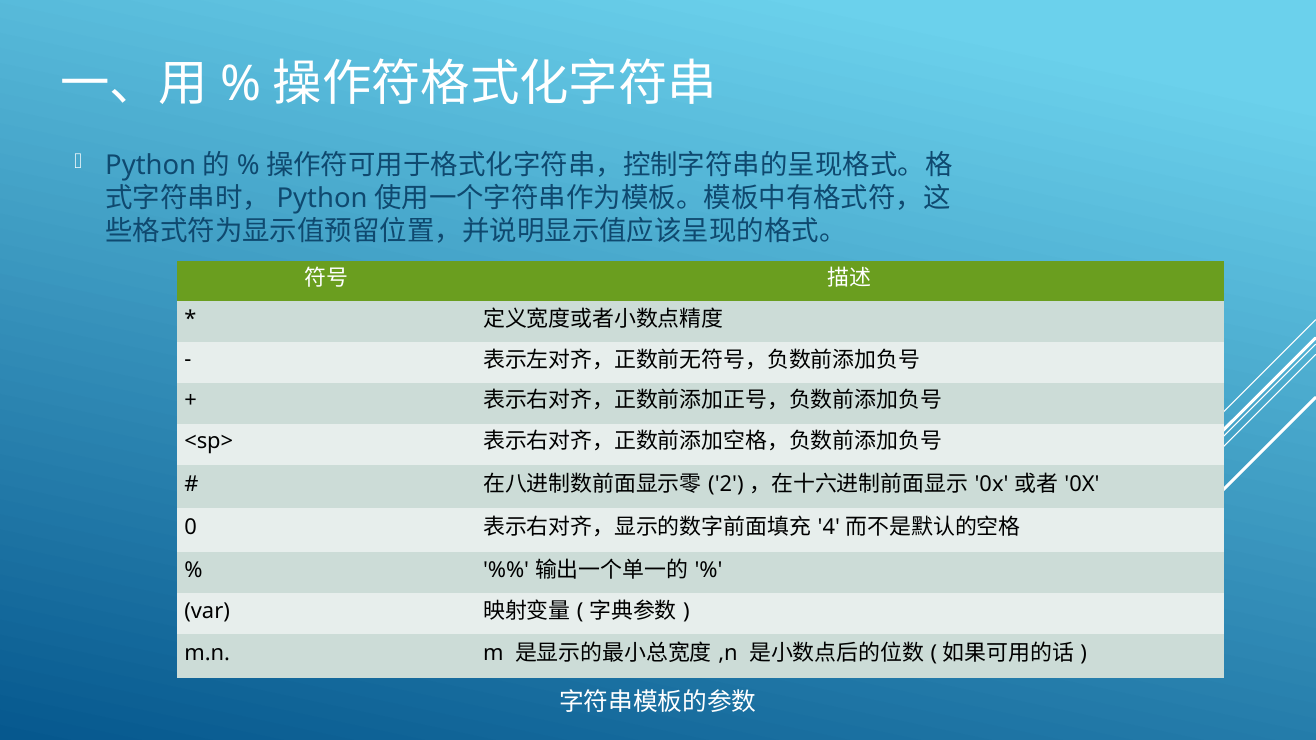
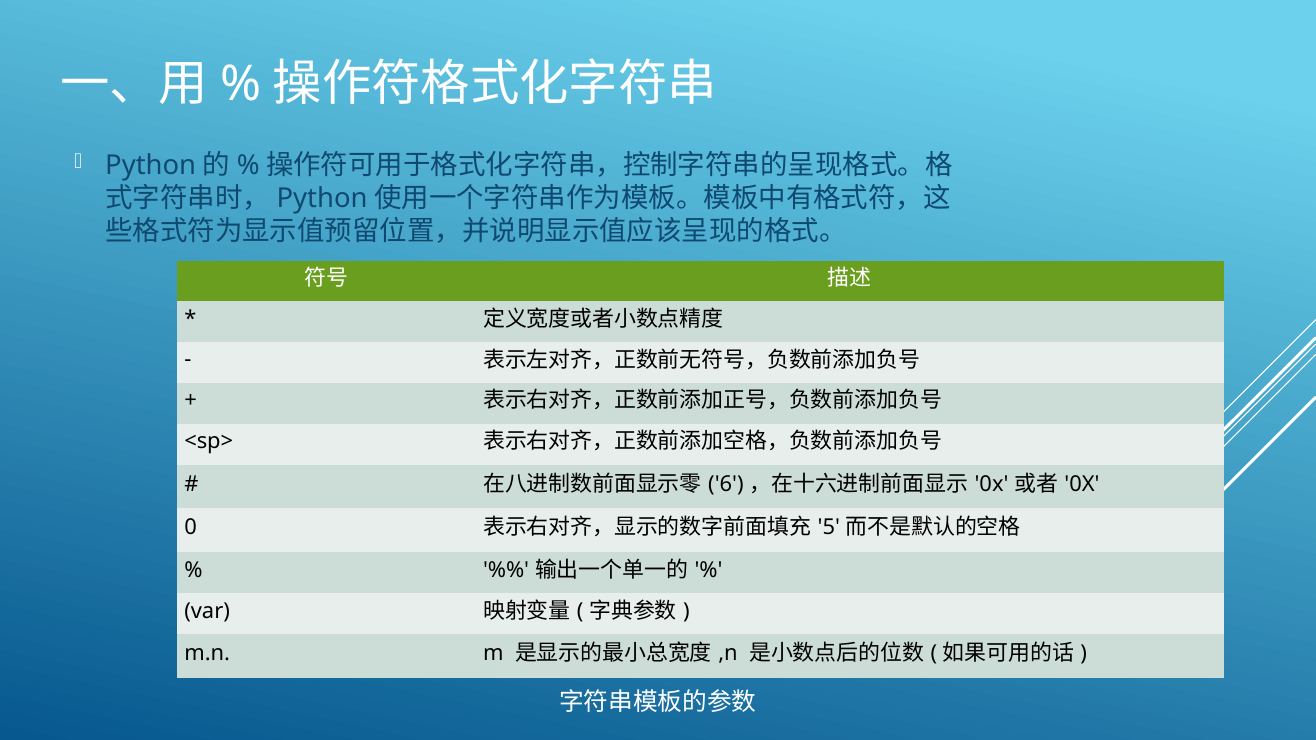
2: 2 -> 6 (726, 484)
4: 4 -> 5 (829, 528)
